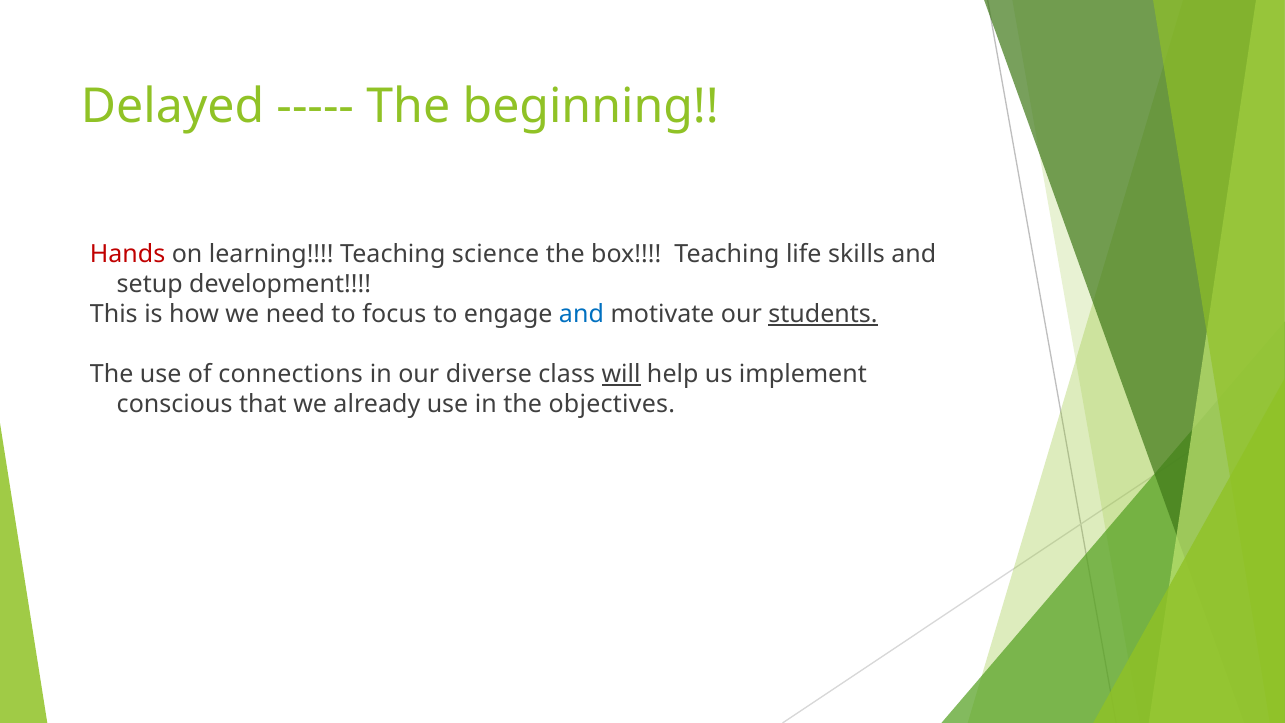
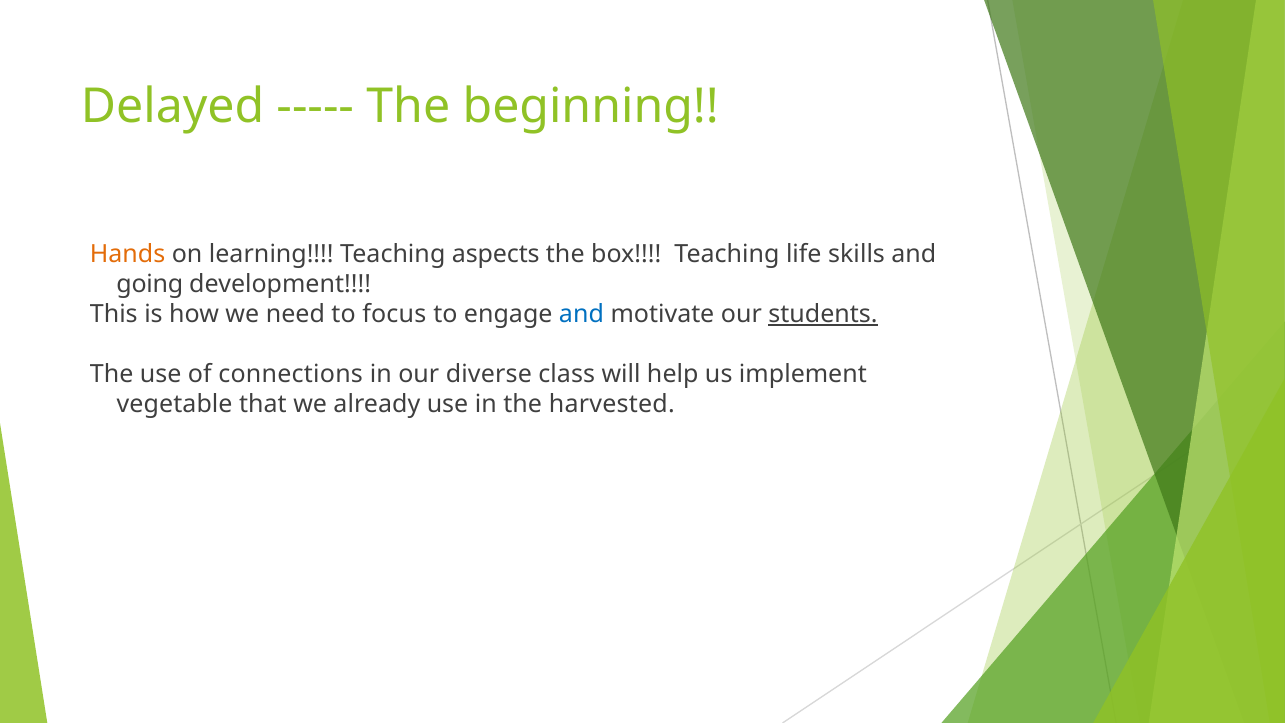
Hands colour: red -> orange (128, 254)
science: science -> aspects (496, 254)
setup: setup -> going (150, 284)
will underline: present -> none (621, 374)
conscious: conscious -> vegetable (175, 404)
objectives: objectives -> harvested (612, 404)
